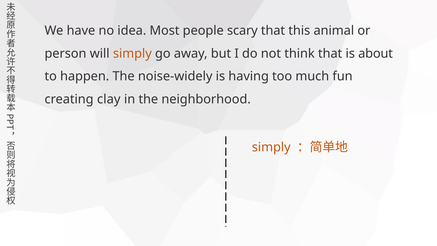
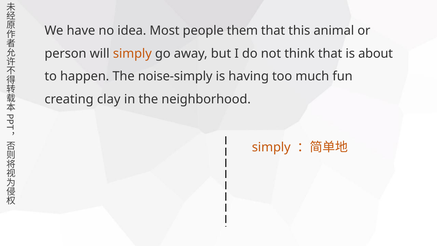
scary: scary -> them (242, 30)
noise-widely: noise-widely -> noise-simply (175, 76)
